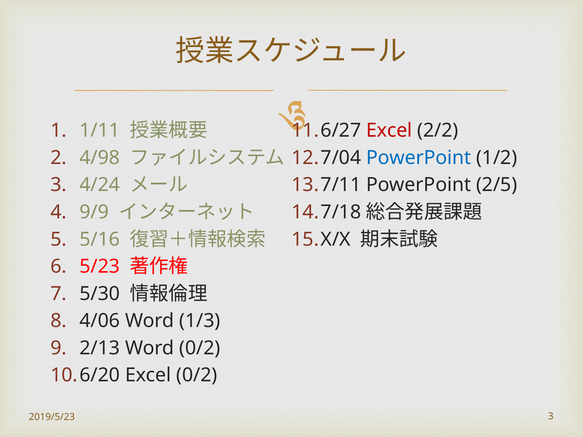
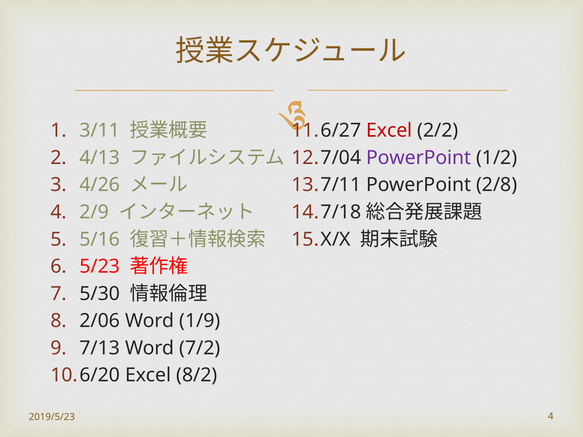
1/11: 1/11 -> 3/11 (100, 131)
4/98: 4/98 -> 4/13 (100, 158)
PowerPoint colour: blue -> purple (419, 158)
4/24: 4/24 -> 4/26 (100, 185)
2/5: 2/5 -> 2/8 (497, 185)
9/9: 9/9 -> 2/9 (94, 212)
4/06: 4/06 -> 2/06 (100, 321)
1/3: 1/3 -> 1/9 (200, 321)
2/13: 2/13 -> 7/13 (100, 348)
Word 0/2: 0/2 -> 7/2 (200, 348)
Excel 0/2: 0/2 -> 8/2 (197, 375)
2019/5/23 3: 3 -> 4 (551, 416)
